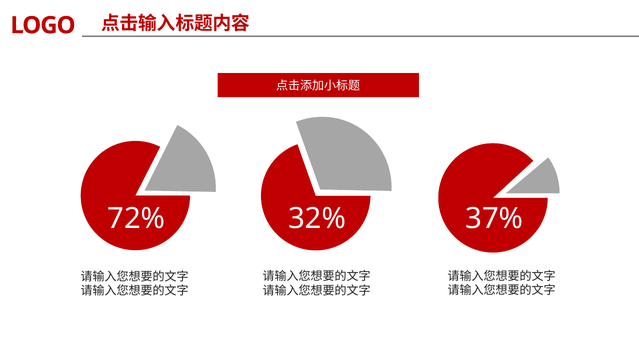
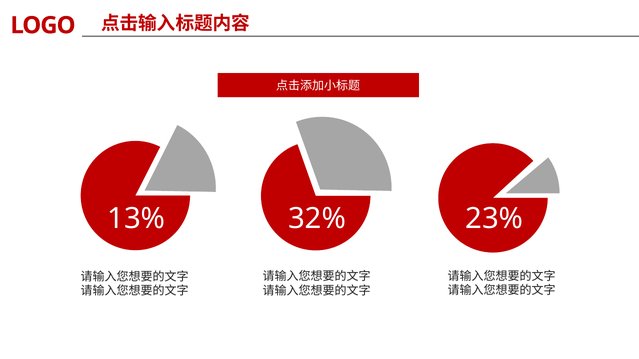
72%: 72% -> 13% (136, 219)
37%: 37% -> 23% (494, 219)
